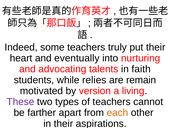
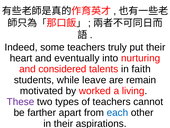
advocating: advocating -> considered (62, 69)
relies: relies -> leave (94, 80)
version: version -> worked (95, 91)
each colour: orange -> blue (117, 112)
